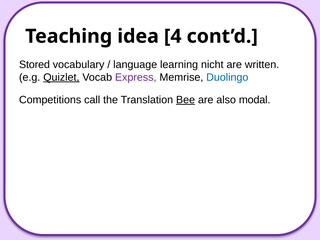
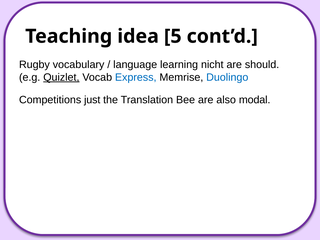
4: 4 -> 5 (173, 36)
Stored: Stored -> Rugby (34, 65)
written: written -> should (262, 65)
Express colour: purple -> blue (136, 77)
call: call -> just (92, 100)
Bee underline: present -> none (186, 100)
